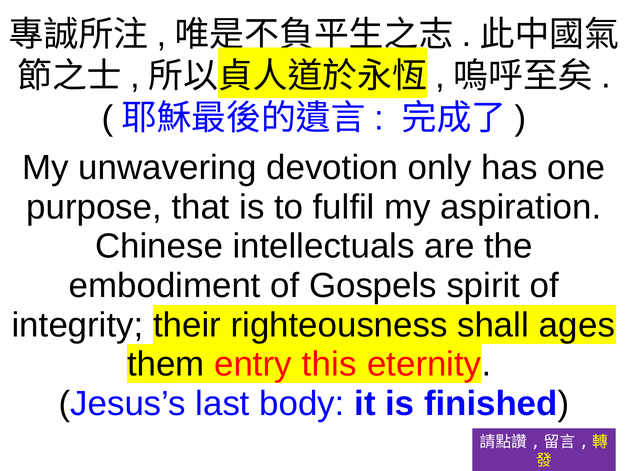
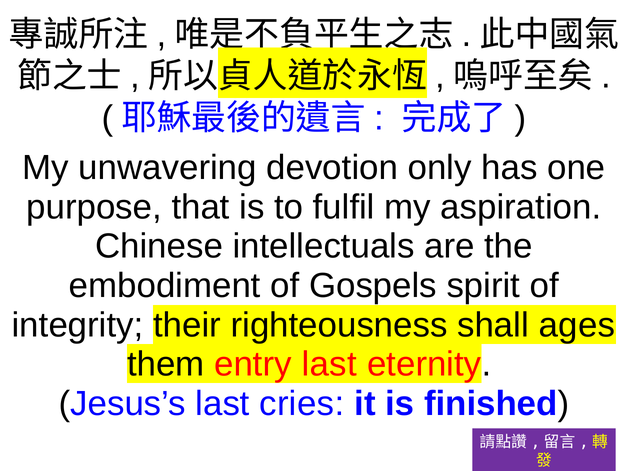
entry this: this -> last (329, 364)
body: body -> cries (302, 404)
